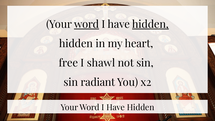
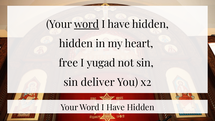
hidden underline: present -> none (150, 24)
shawl: shawl -> yugad (101, 63)
radiant: radiant -> deliver (98, 82)
